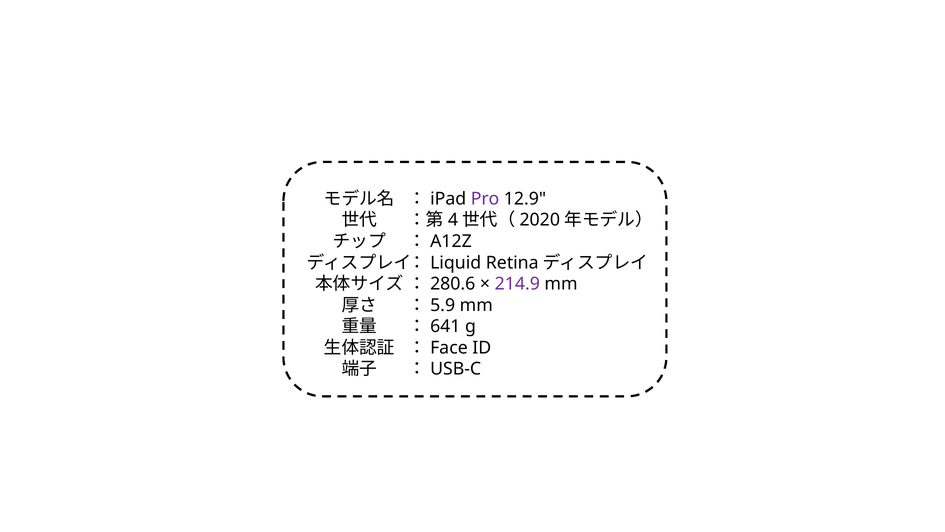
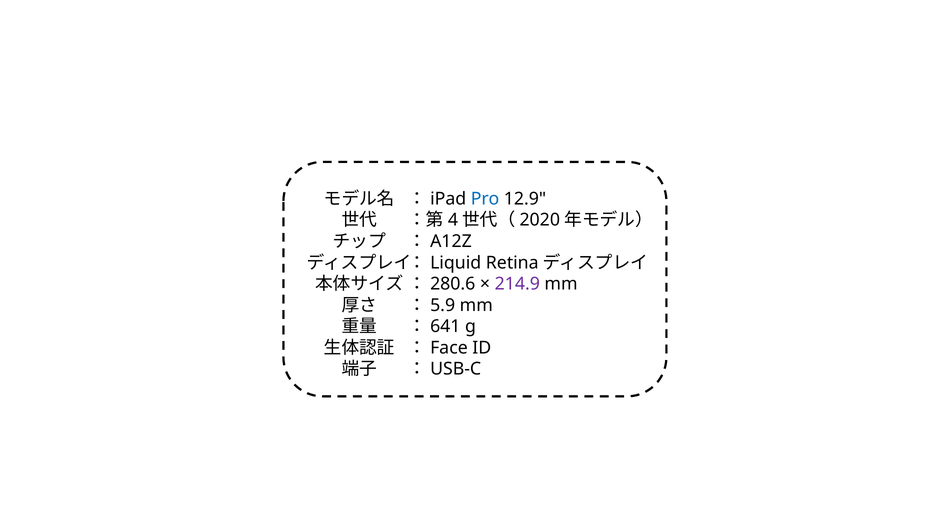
Pro colour: purple -> blue (485, 199)
